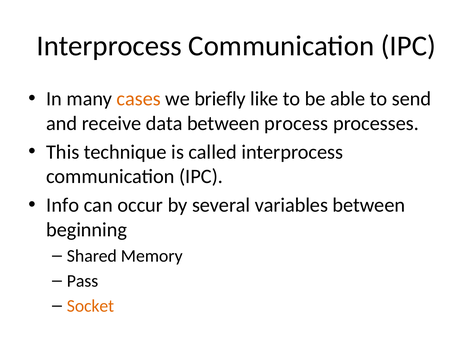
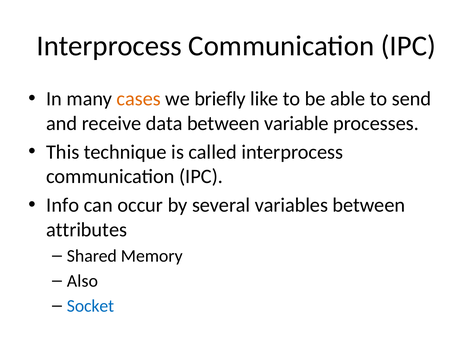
process: process -> variable (296, 123)
beginning: beginning -> attributes (87, 229)
Pass: Pass -> Also (82, 281)
Socket colour: orange -> blue (90, 306)
